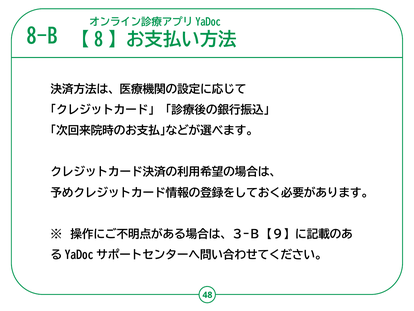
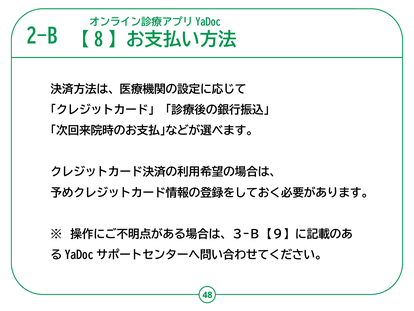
8-B: 8-B -> 2-B (42, 36)
